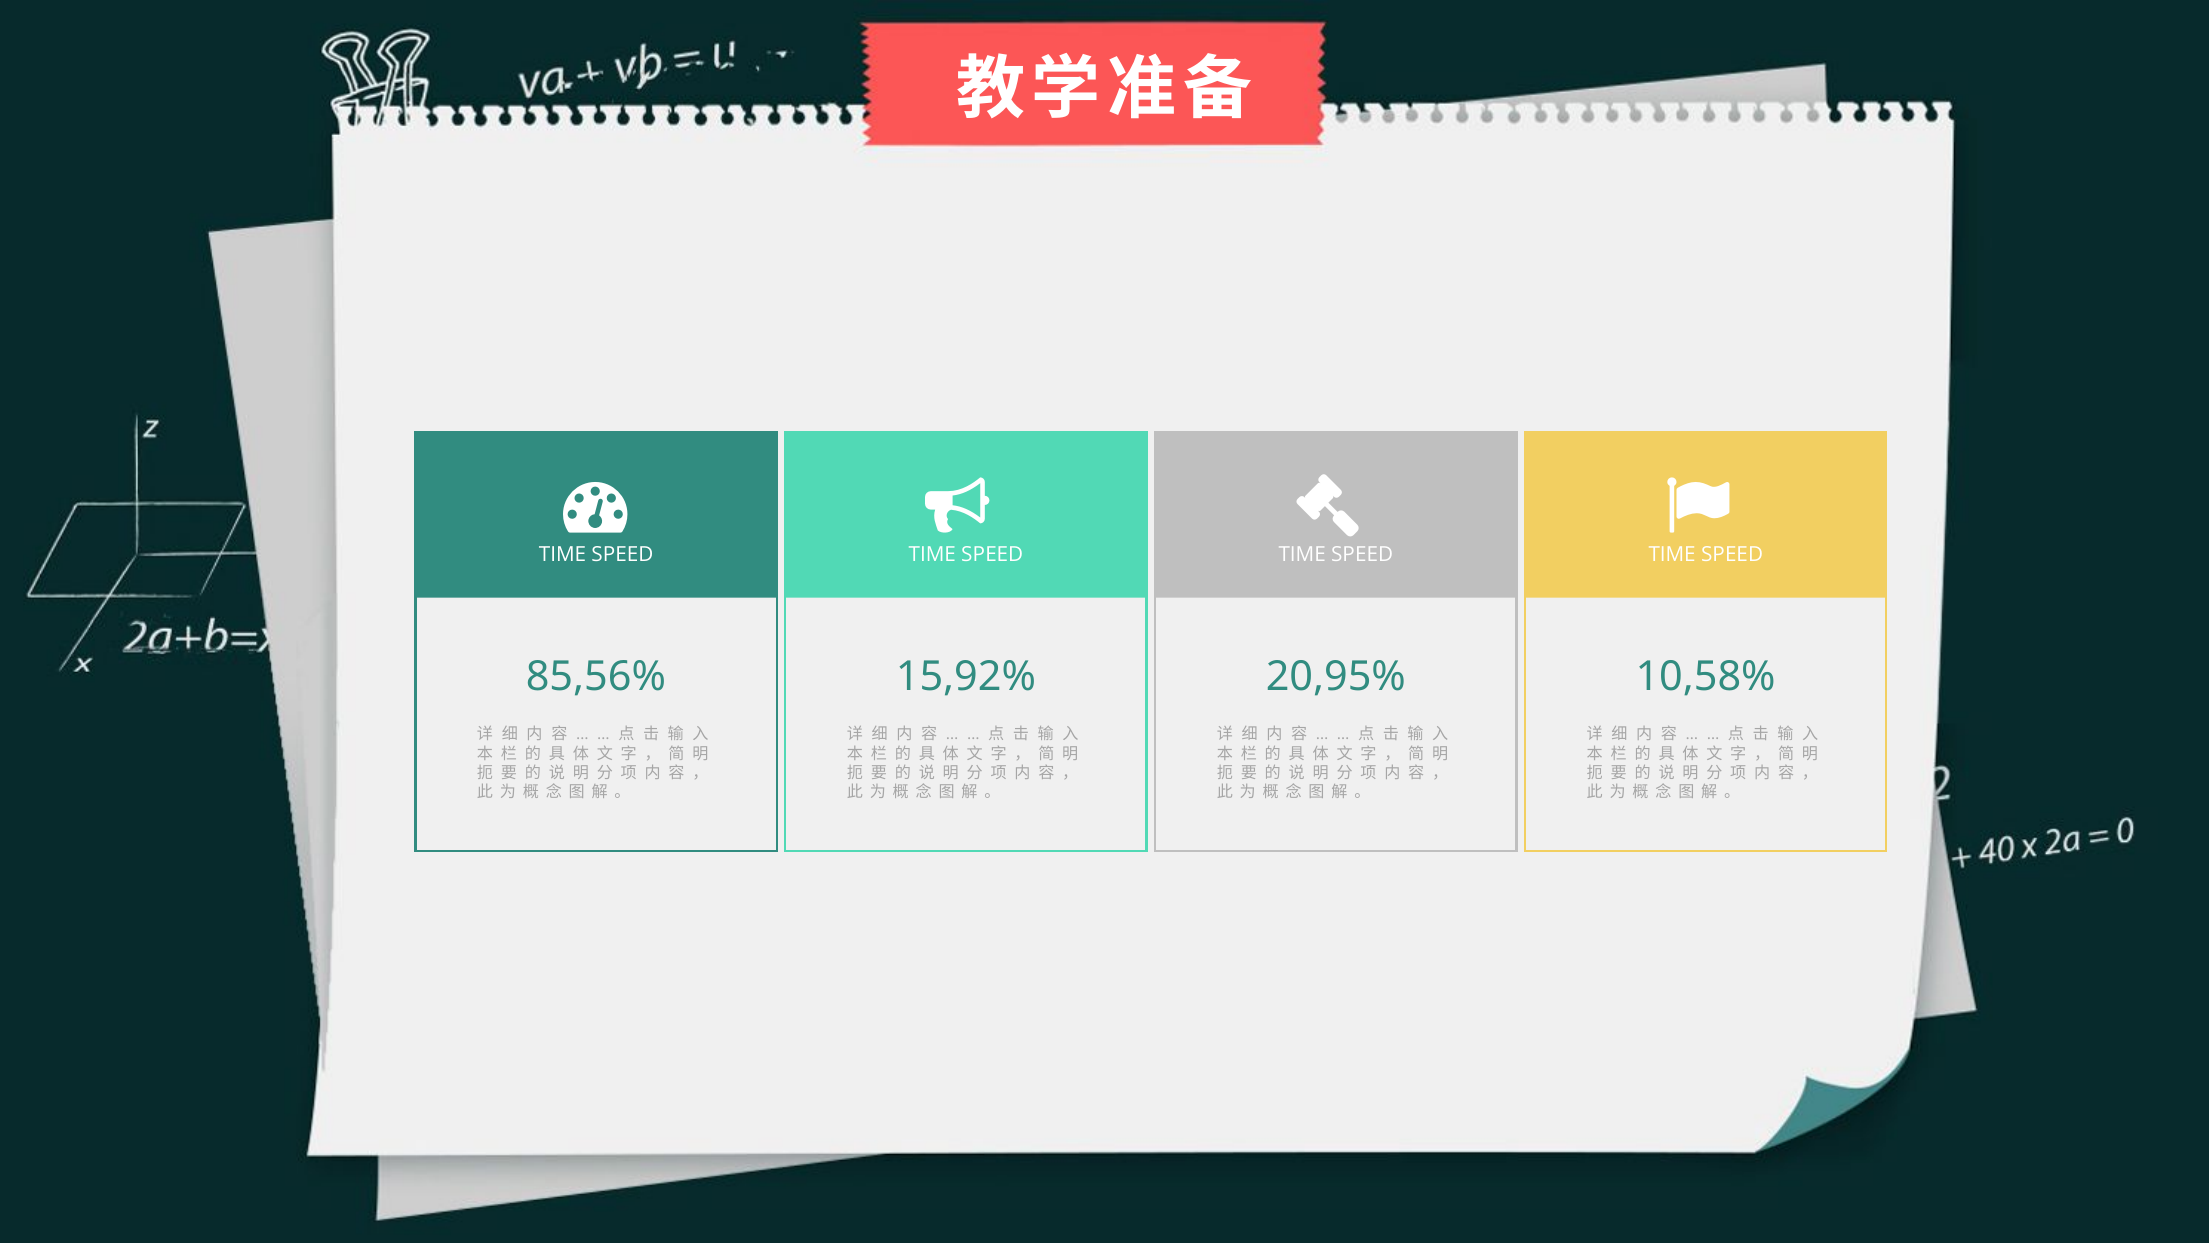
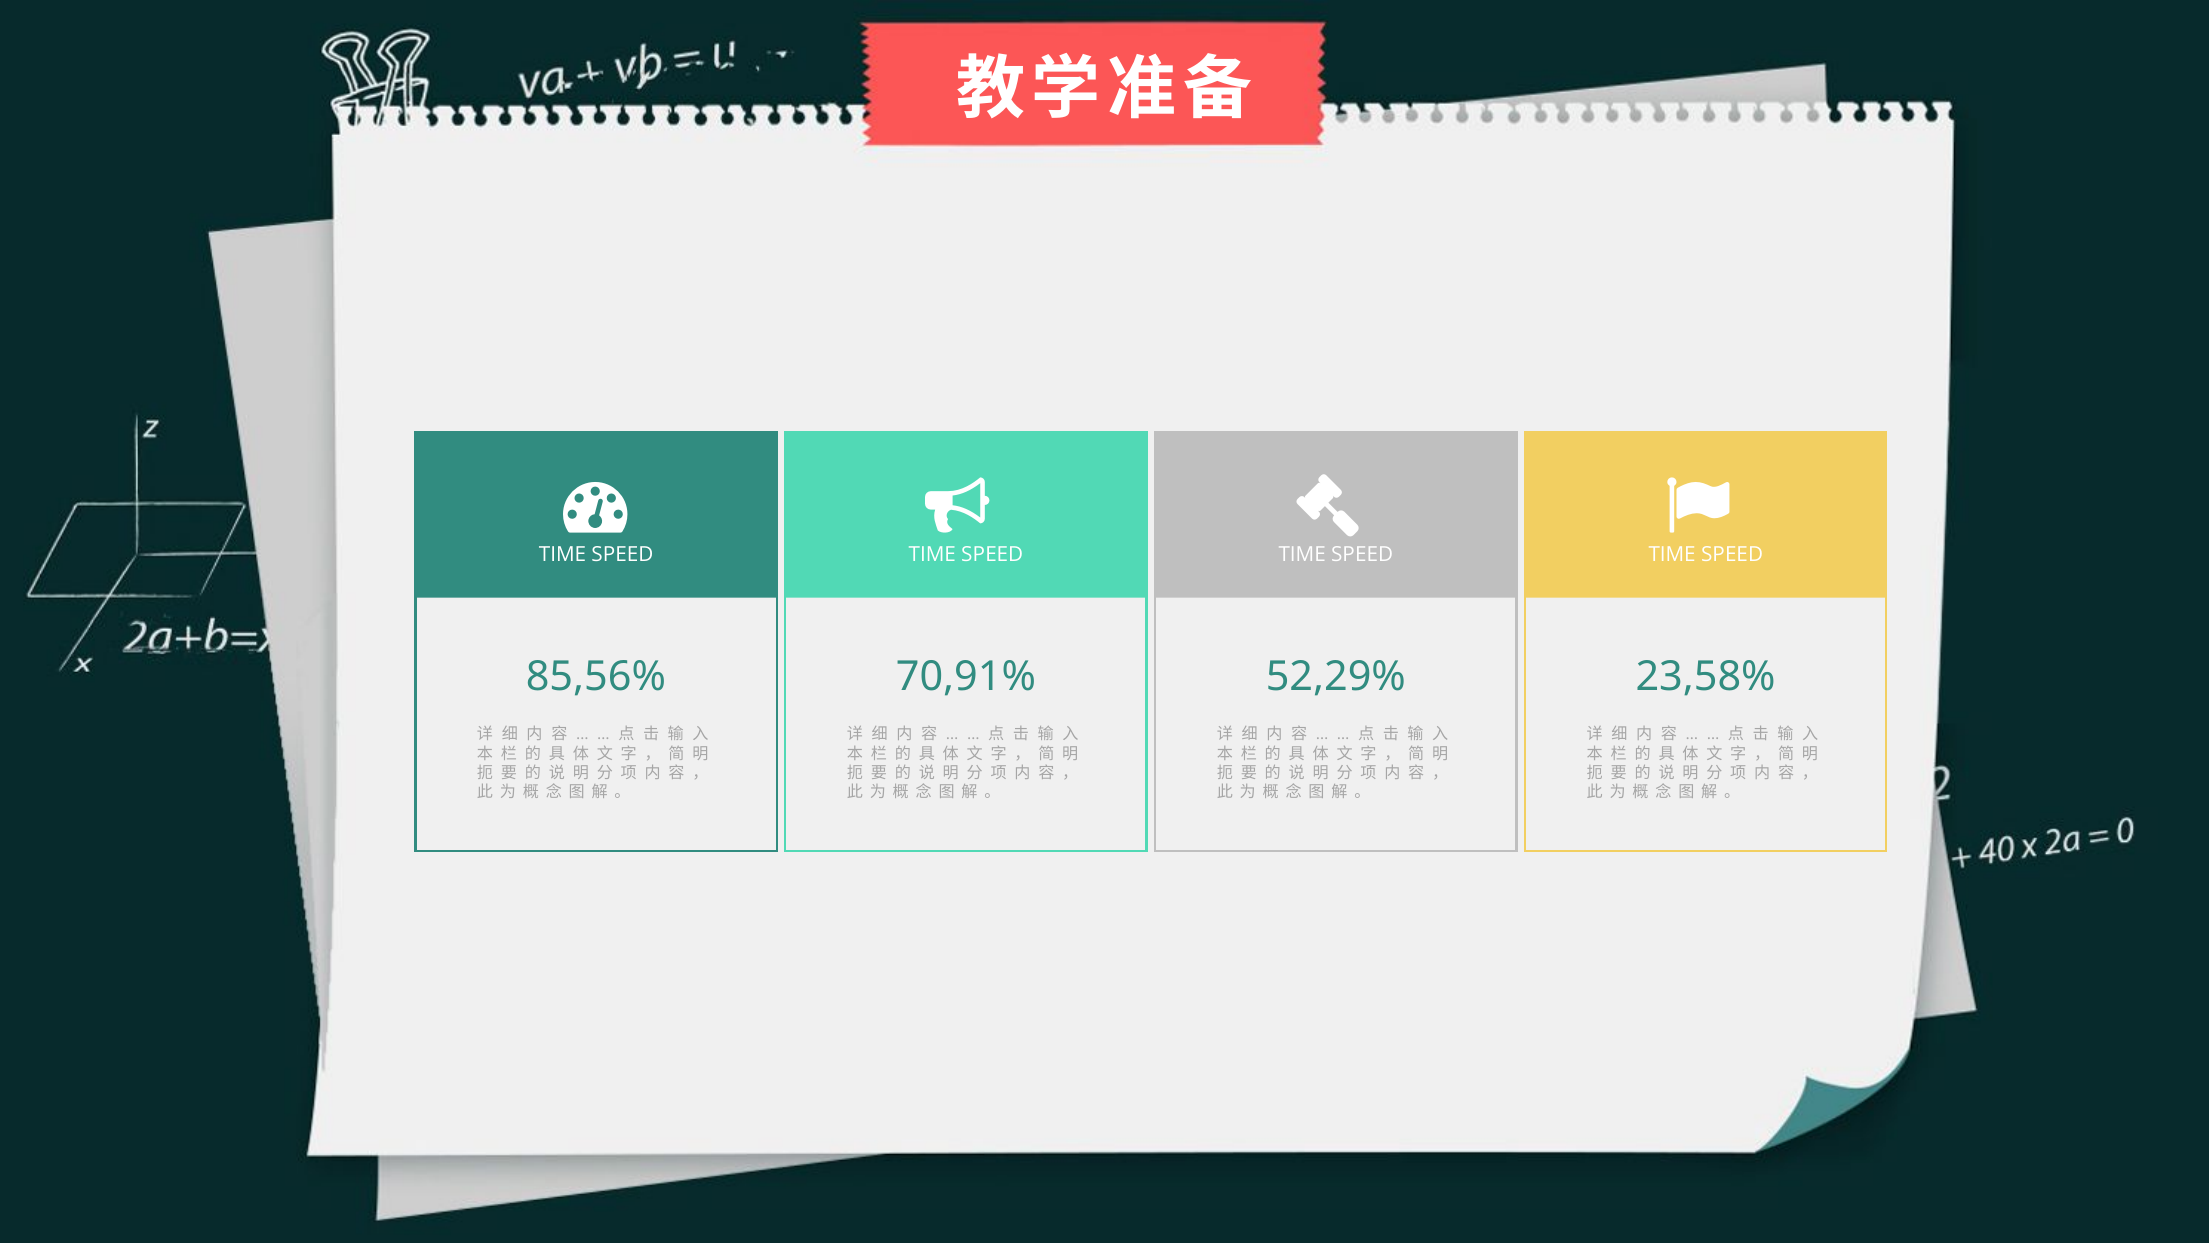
15,92%: 15,92% -> 70,91% (966, 676)
20,95%: 20,95% -> 52,29% (1336, 676)
10,58%: 10,58% -> 23,58% (1706, 676)
